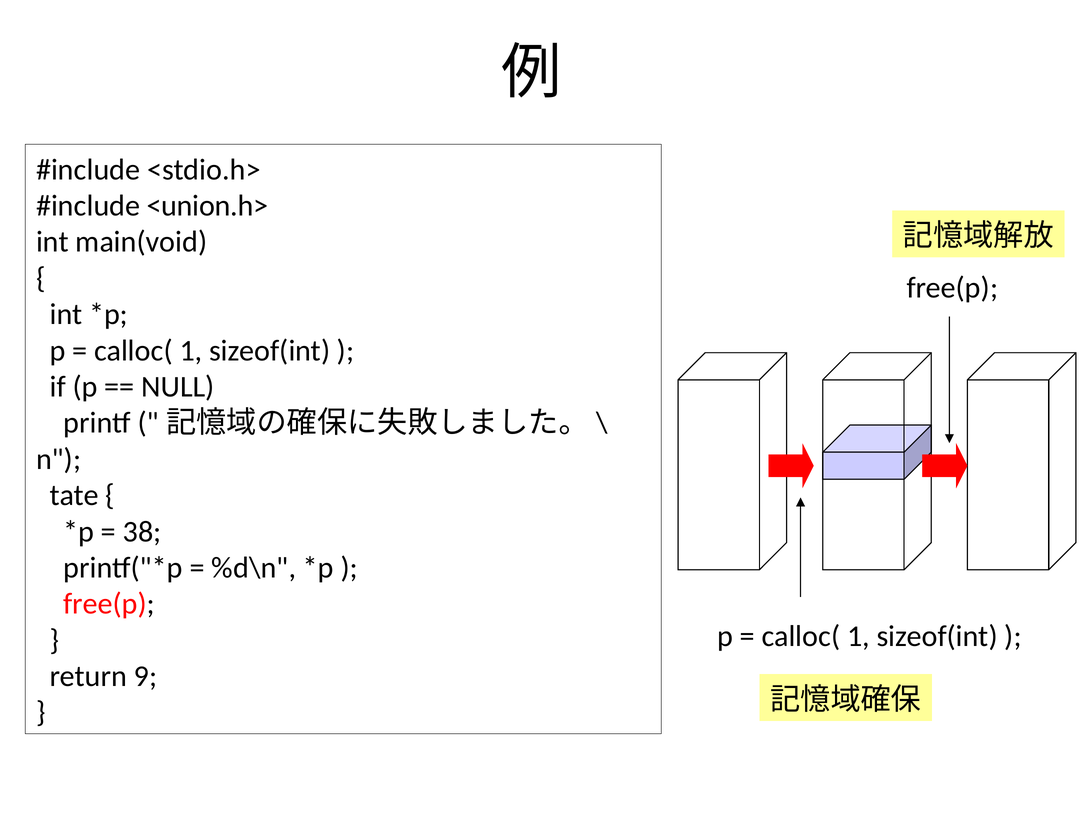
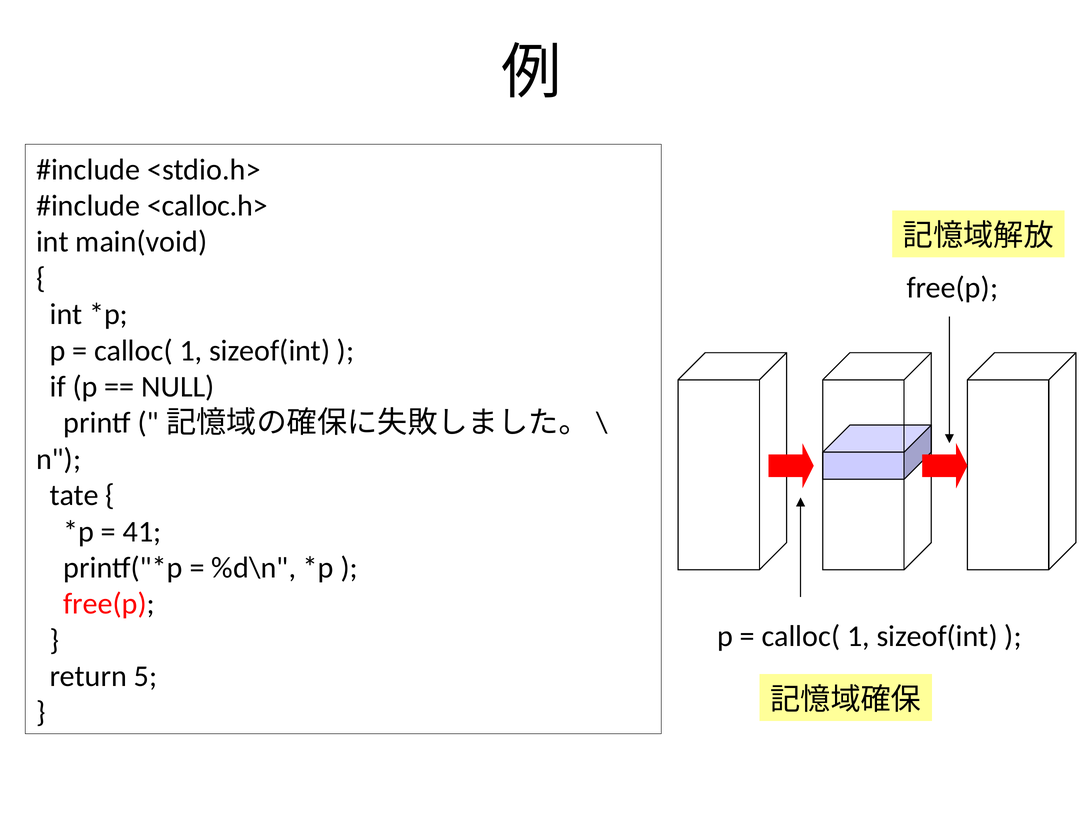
<union.h>: <union.h> -> <calloc.h> (207, 206)
38: 38 -> 41 (142, 531)
9: 9 -> 5 (145, 676)
